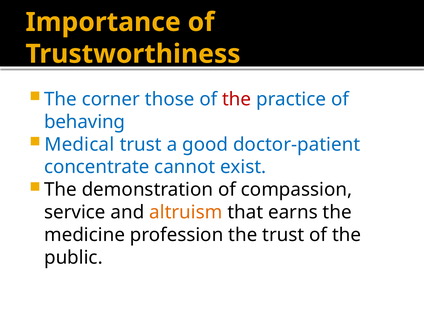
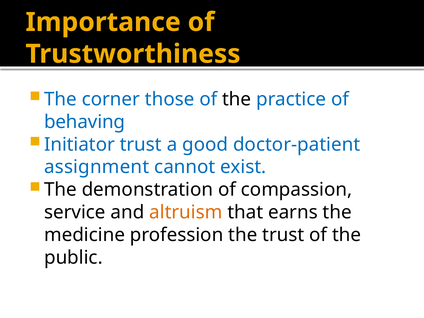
the colour: red -> black (237, 99)
Medical: Medical -> Initiator (79, 144)
concentrate: concentrate -> assignment (97, 167)
